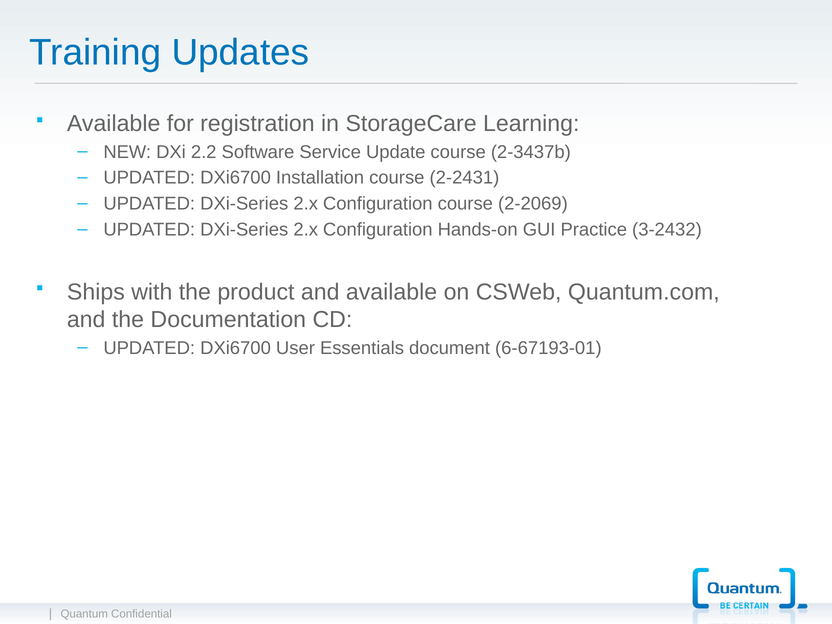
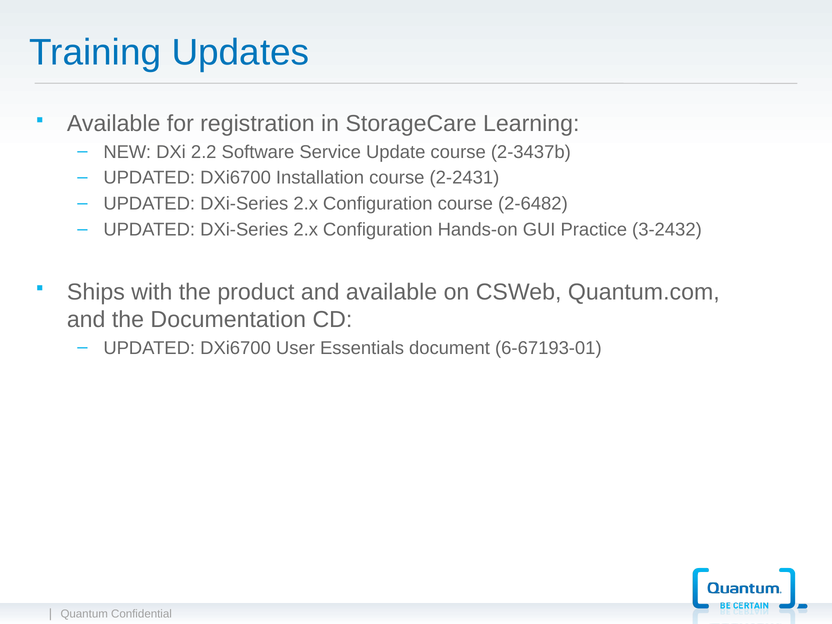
2-2069: 2-2069 -> 2-6482 (533, 204)
